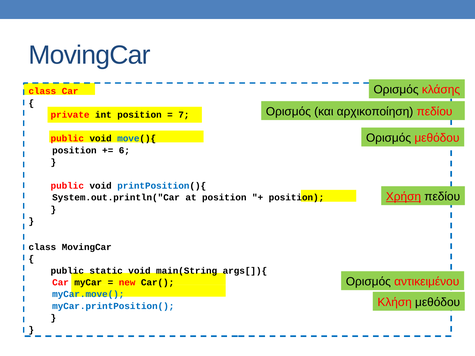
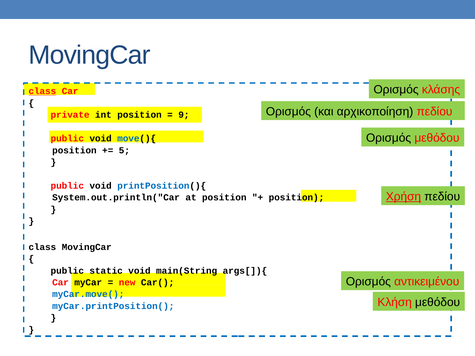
class underline: none -> present (42, 91)
7: 7 -> 9 (184, 115)
6: 6 -> 5 (124, 150)
